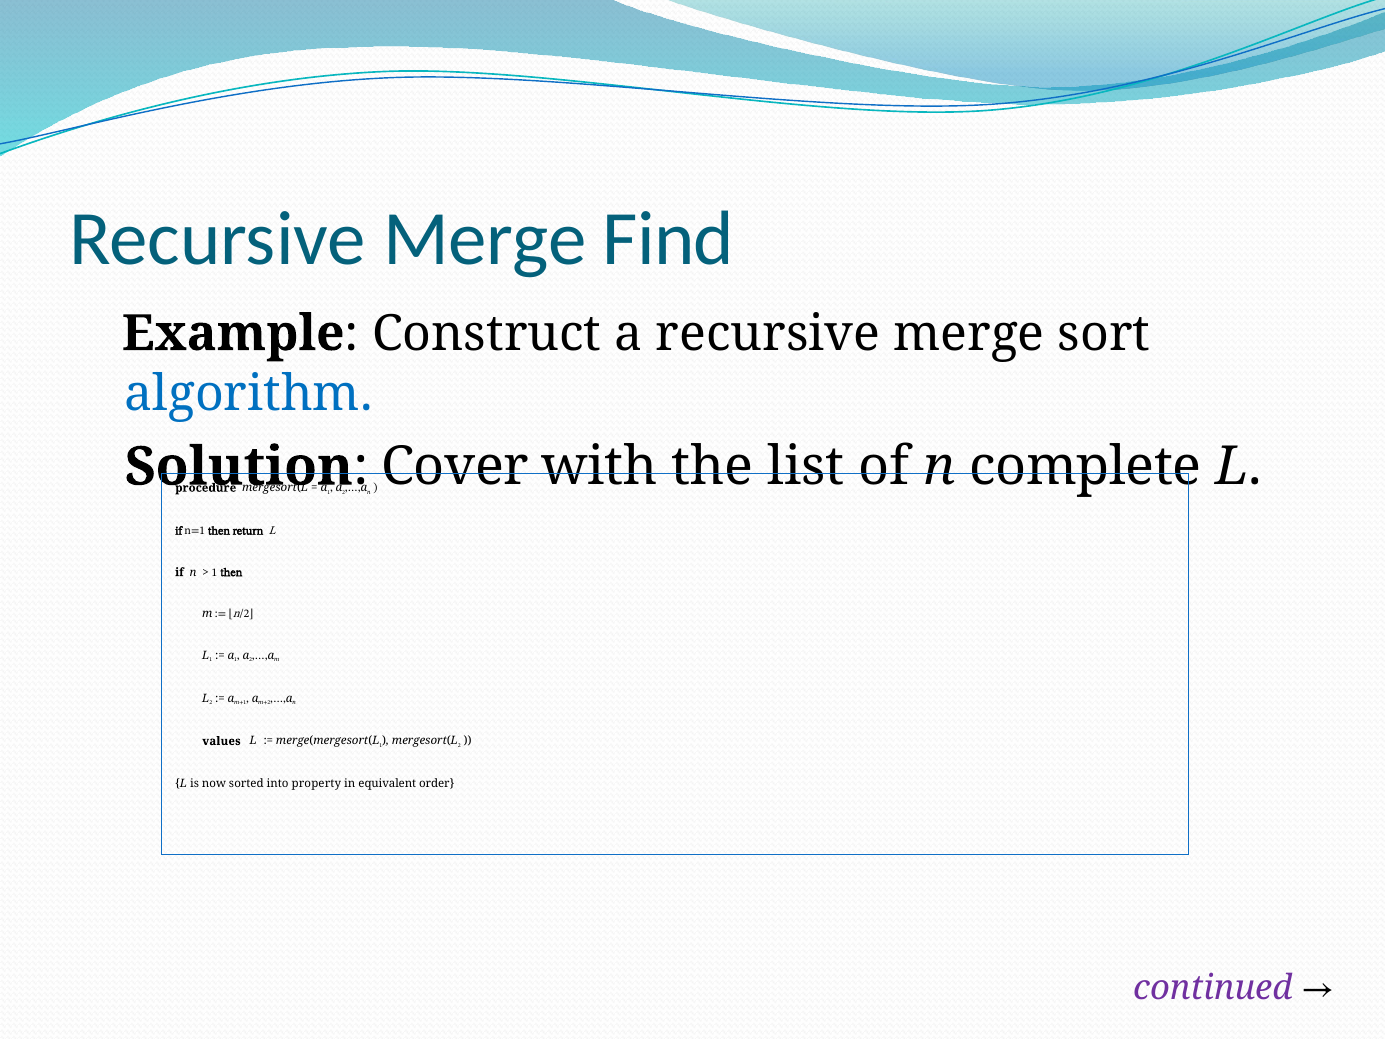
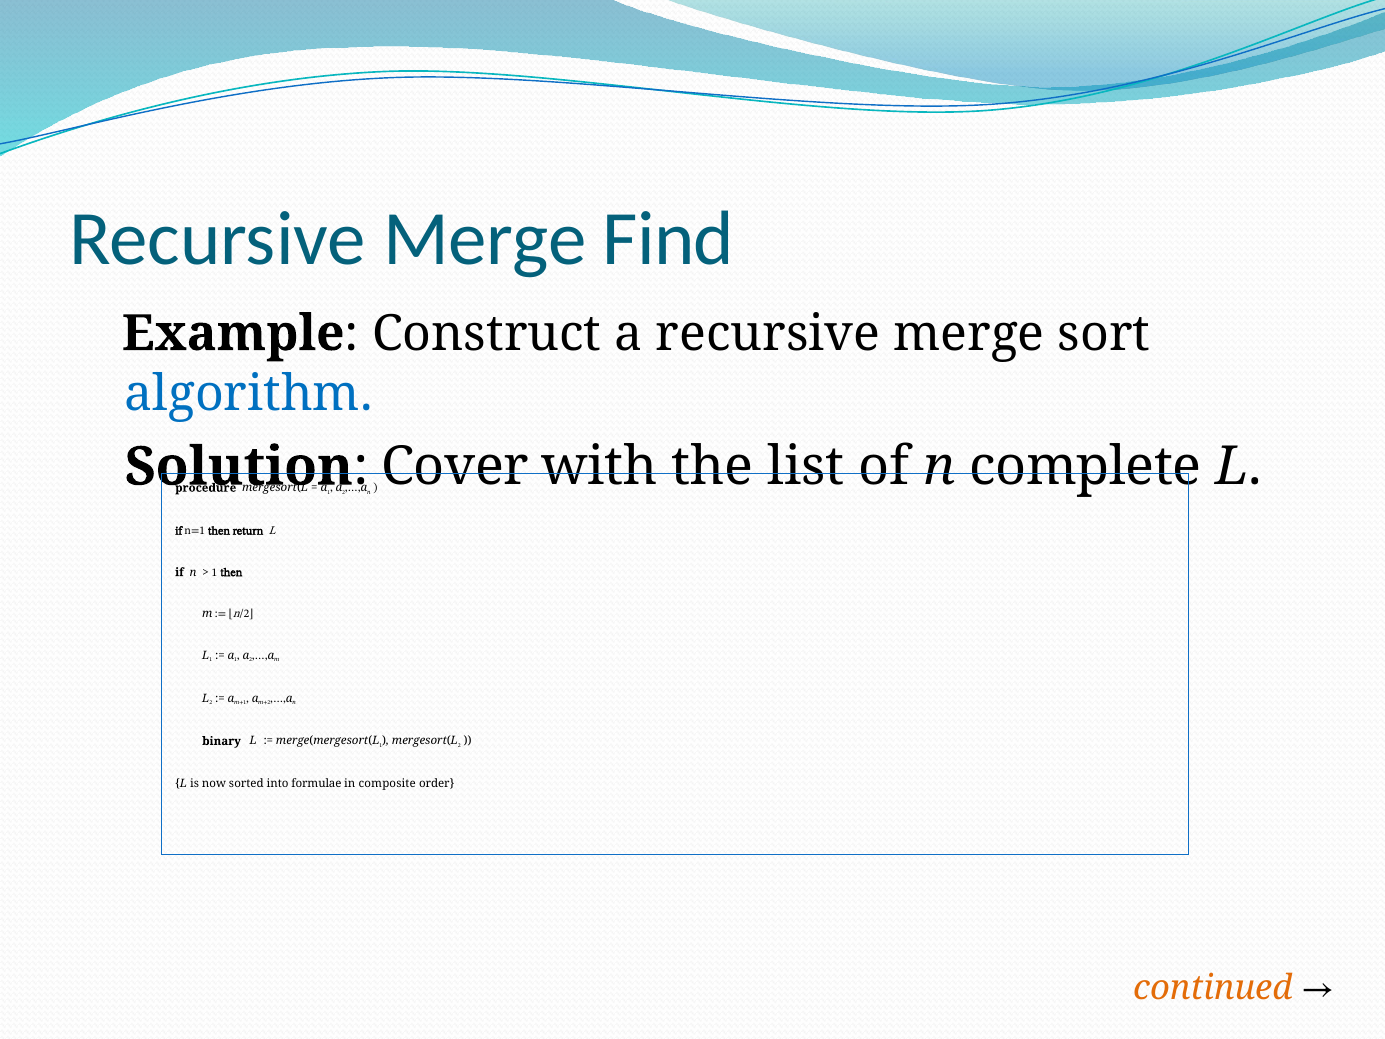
values: values -> binary (221, 741)
property: property -> formulae (316, 784)
equivalent: equivalent -> composite (387, 784)
continued colour: purple -> orange (1213, 988)
